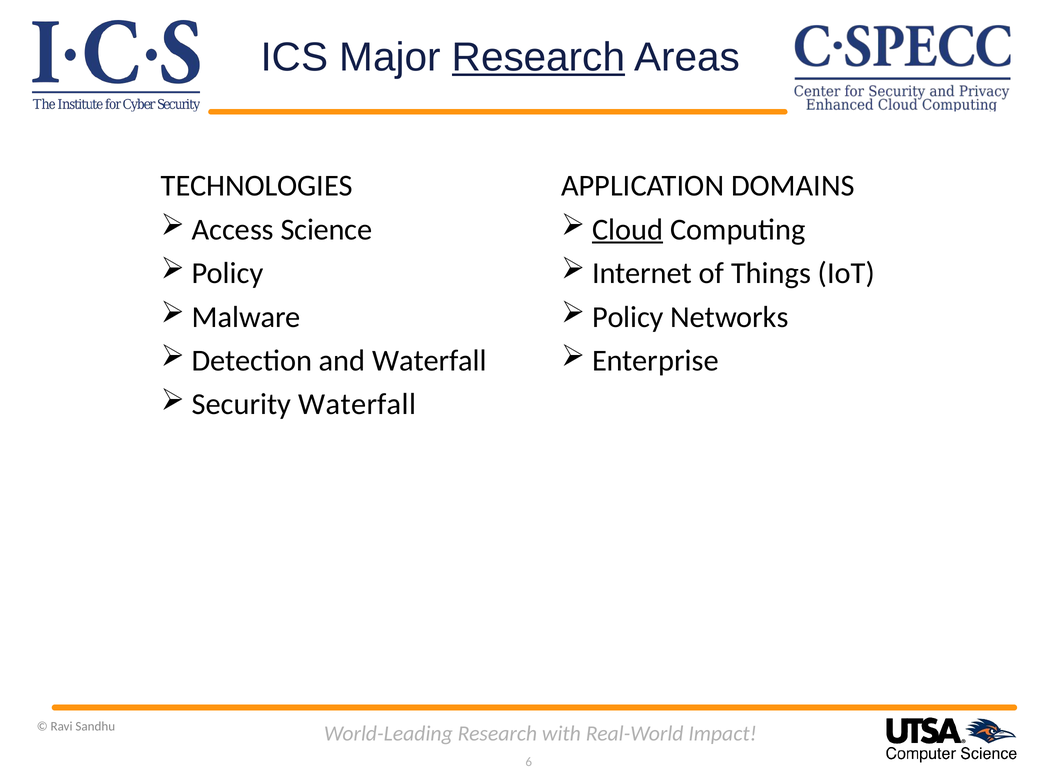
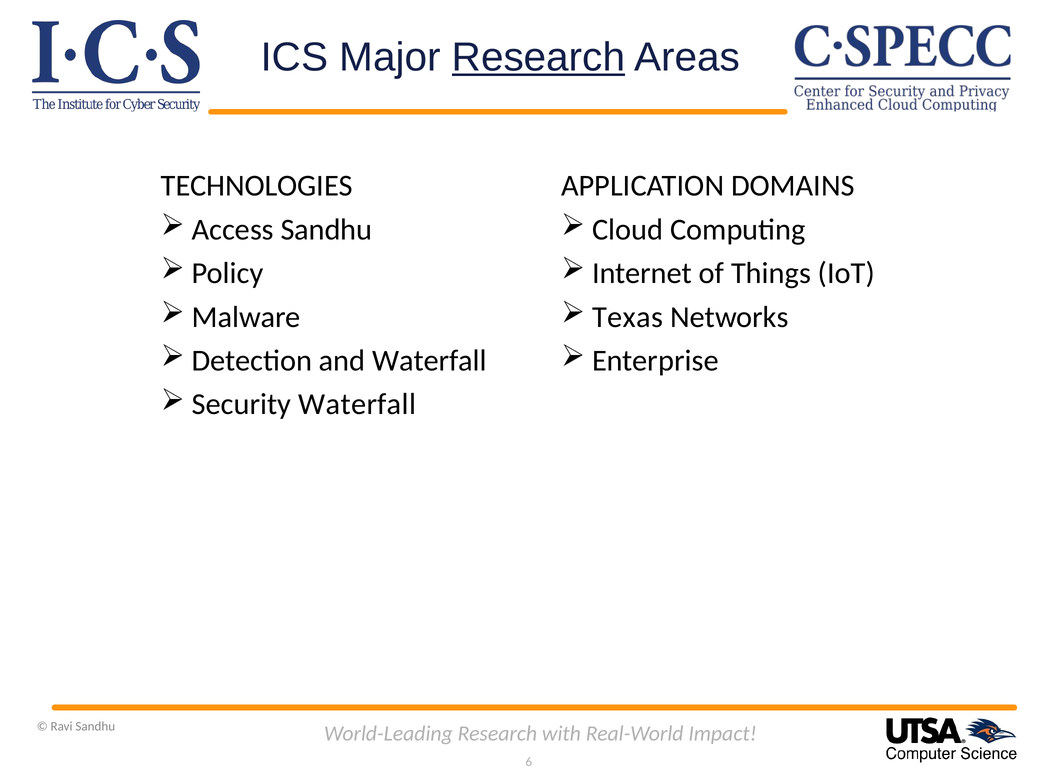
Access Science: Science -> Sandhu (326, 230)
Cloud underline: present -> none (628, 230)
Policy: Policy -> Texas (628, 317)
